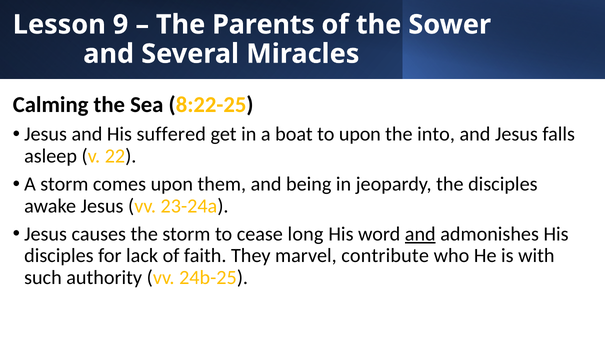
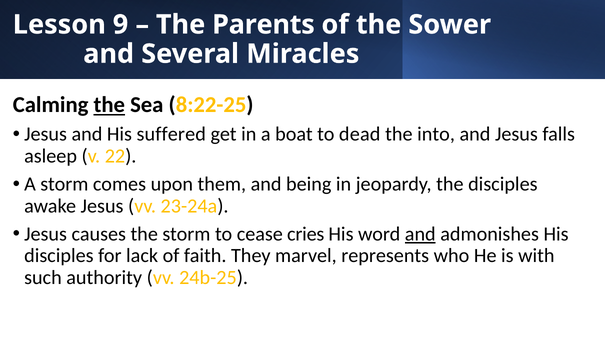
the underline: none -> present (109, 105)
to upon: upon -> dead (360, 134)
long: long -> cries (306, 234)
contribute: contribute -> represents (385, 256)
